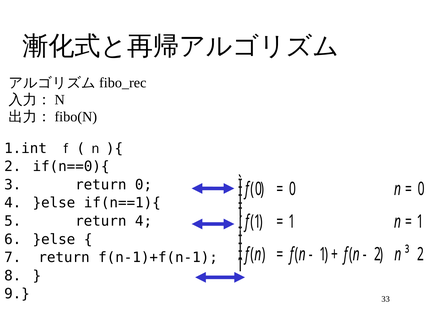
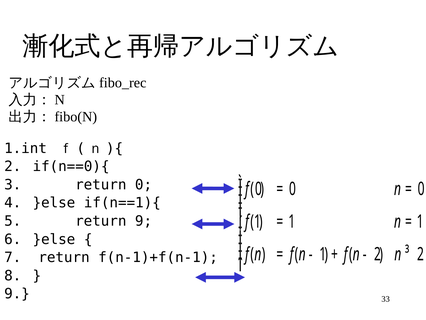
return 4: 4 -> 9 (144, 221)
